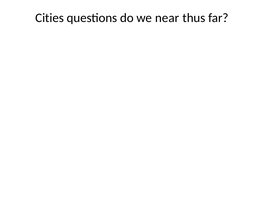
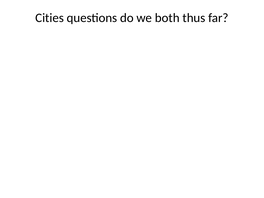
near: near -> both (167, 18)
